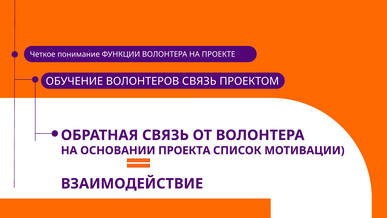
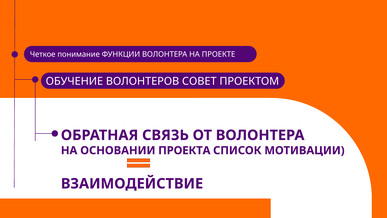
ВОЛОНТЕРОВ СВЯЗЬ: СВЯЗЬ -> СОВЕТ (199, 81)
